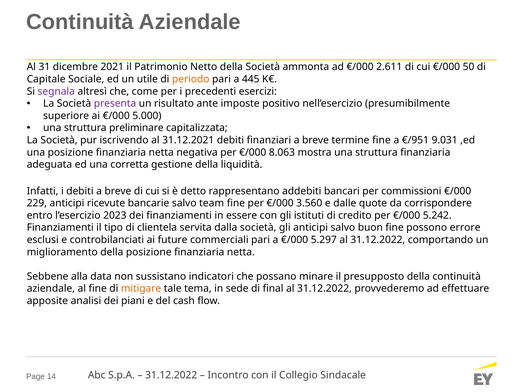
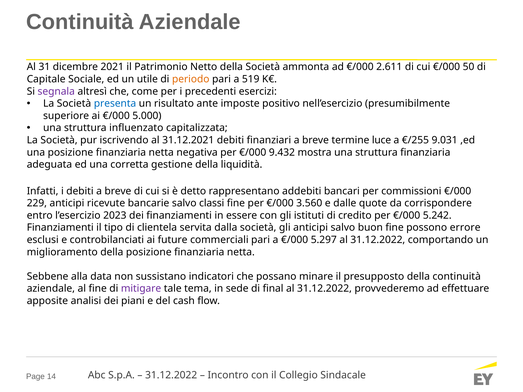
445: 445 -> 519 (251, 79)
presenta colour: purple -> blue (115, 104)
preliminare: preliminare -> influenzato (136, 128)
termine fine: fine -> luce (382, 140)
€/951: €/951 -> €/255 (415, 140)
8.063: 8.063 -> 9.432 (282, 152)
team: team -> classi (212, 203)
mitigare colour: orange -> purple (141, 289)
